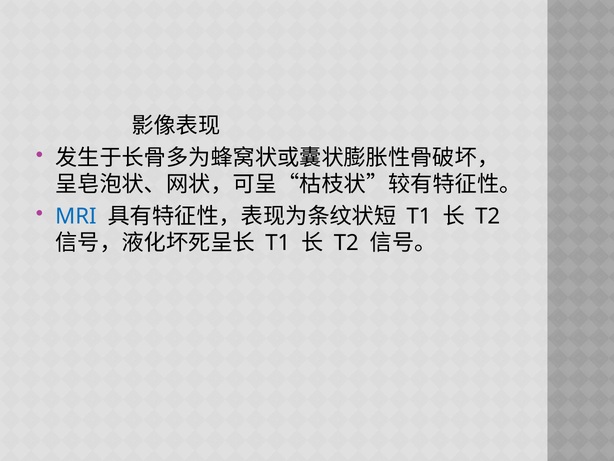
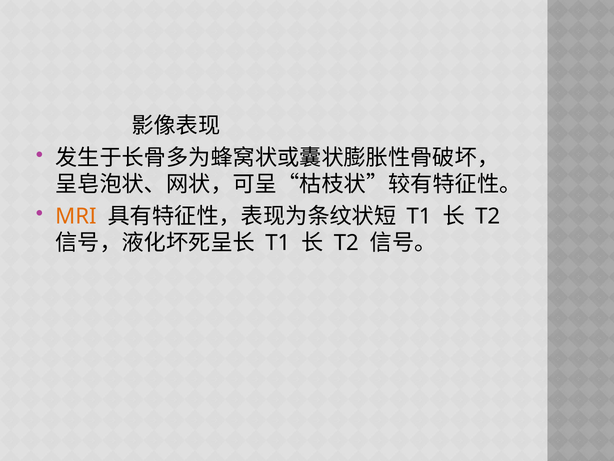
MRI colour: blue -> orange (76, 216)
